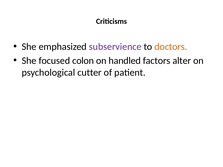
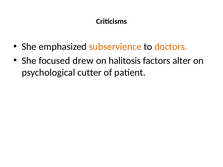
subservience colour: purple -> orange (115, 47)
colon: colon -> drew (83, 61)
handled: handled -> halitosis (125, 61)
